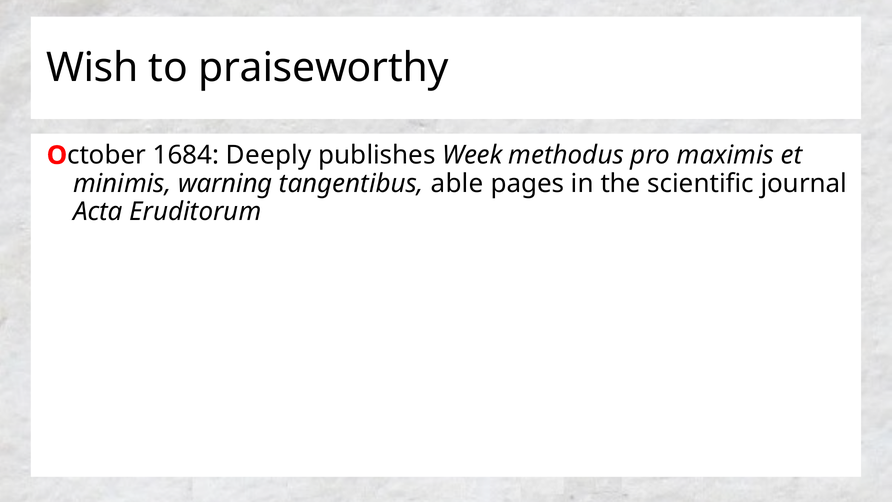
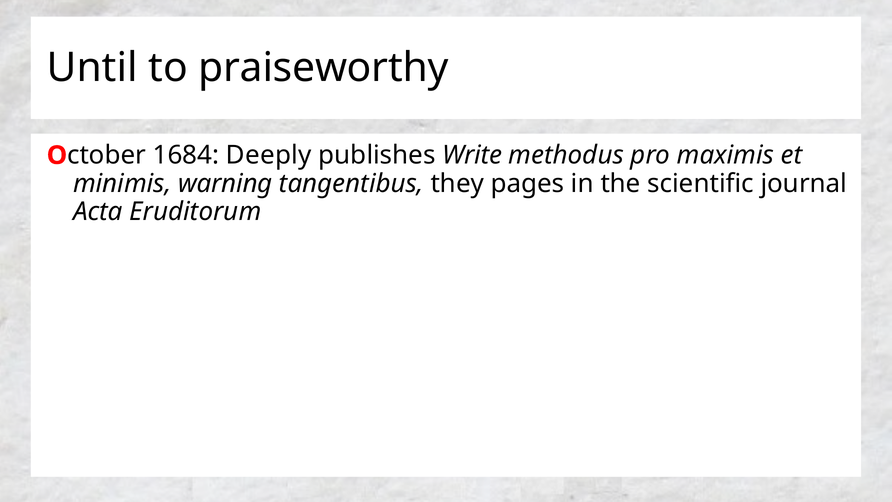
Wish: Wish -> Until (92, 68)
Week: Week -> Write (472, 155)
able: able -> they (457, 183)
